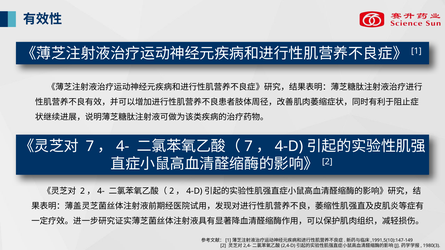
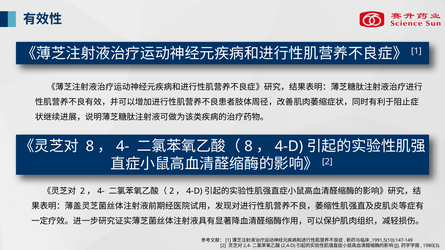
7: 7 -> 8 (90, 146)
7: 7 -> 8 (249, 146)
